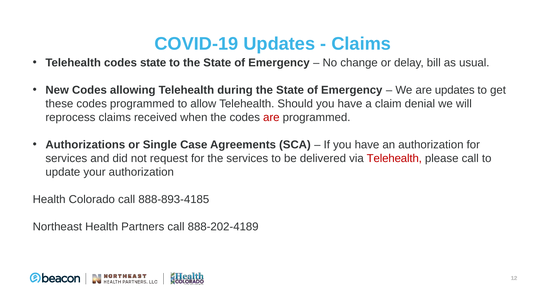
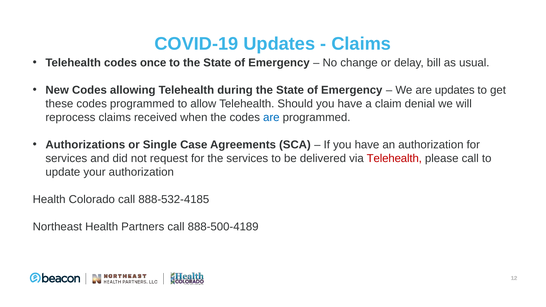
codes state: state -> once (153, 63)
are colour: red -> blue (271, 117)
888-893-4185: 888-893-4185 -> 888-532-4185 (174, 199)
888-202-4189: 888-202-4189 -> 888-500-4189 (223, 227)
